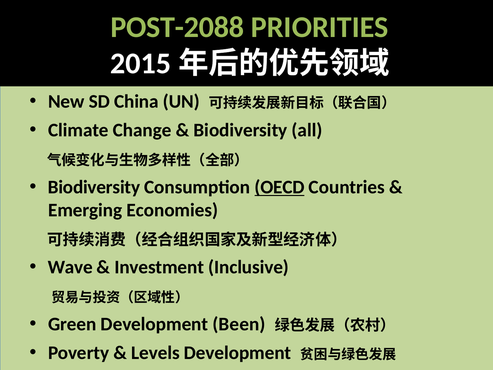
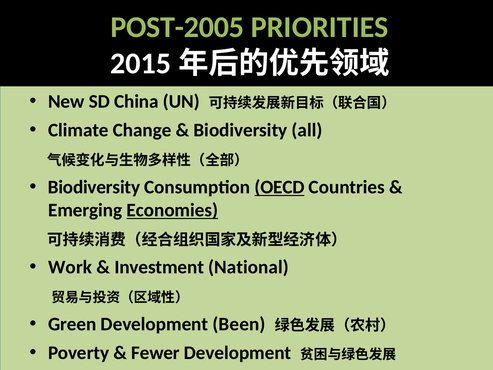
POST-2088: POST-2088 -> POST-2005 (177, 27)
Economies underline: none -> present (172, 210)
Wave: Wave -> Work (70, 267)
Inclusive: Inclusive -> National (249, 267)
Levels: Levels -> Fewer (156, 353)
